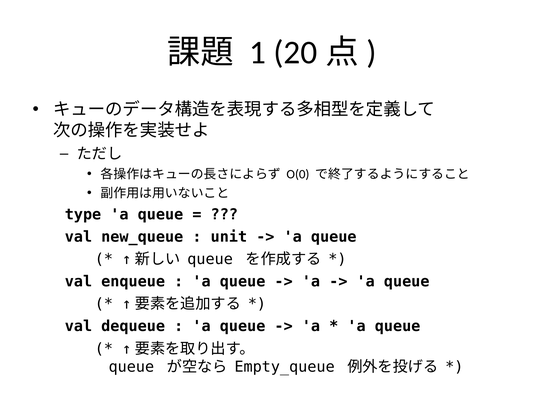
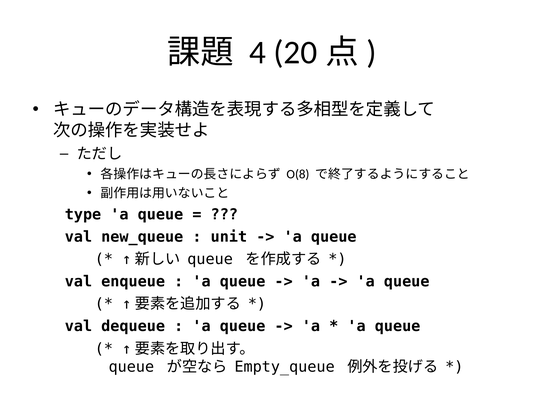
1: 1 -> 4 (258, 53)
O(0: O(0 -> O(8 (298, 174)
